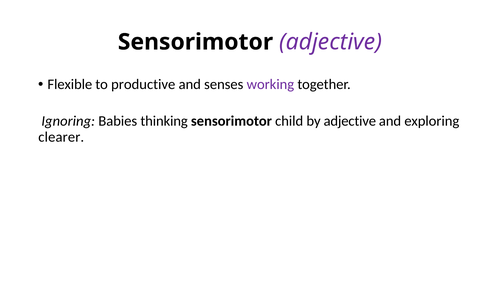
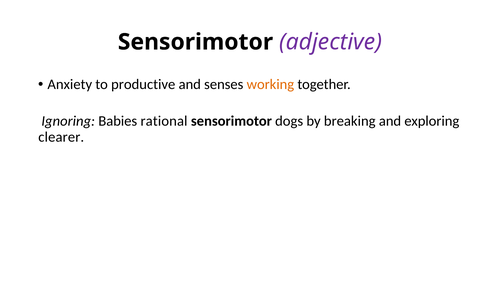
Flexible: Flexible -> Anxiety (70, 85)
working colour: purple -> orange (270, 85)
thinking: thinking -> rational (164, 121)
child: child -> dogs (289, 121)
by adjective: adjective -> breaking (350, 121)
